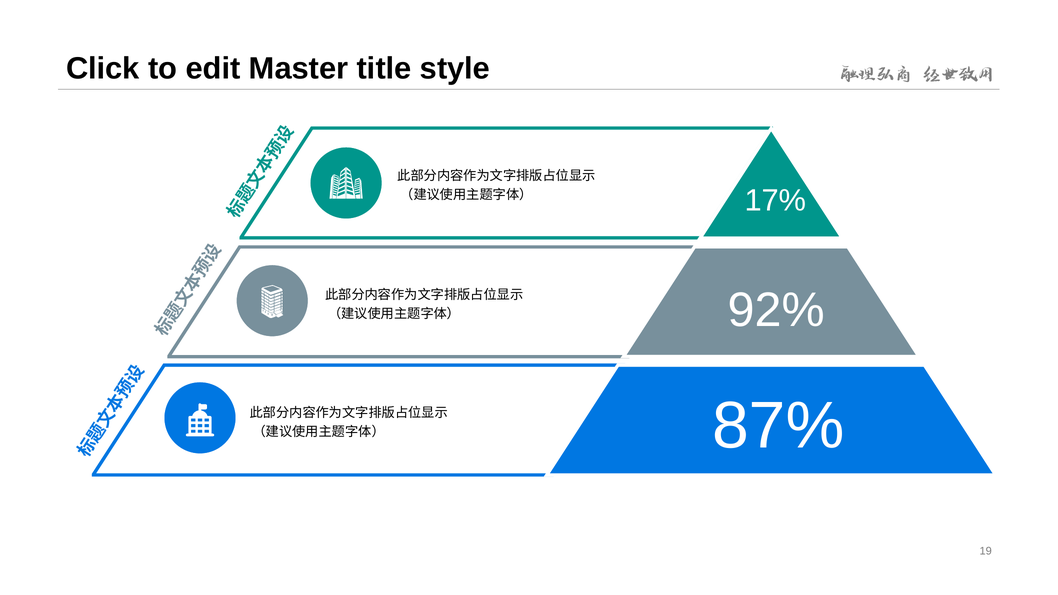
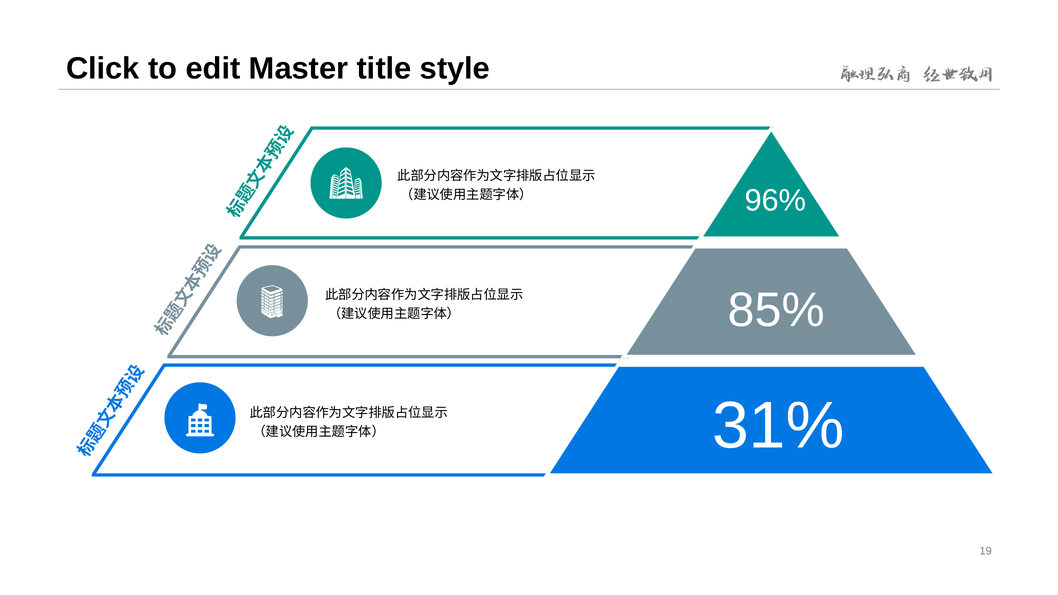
17%: 17% -> 96% (776, 201)
92%: 92% -> 85% (776, 310)
87%: 87% -> 31% (778, 426)
